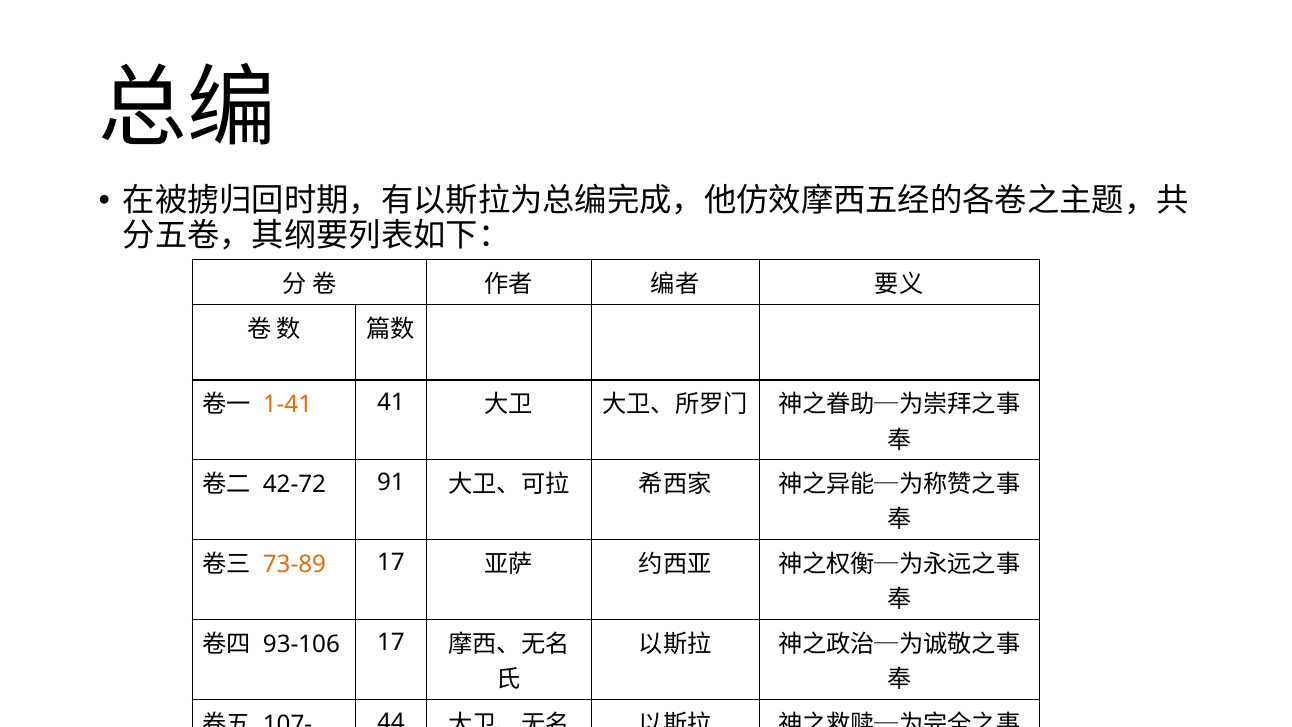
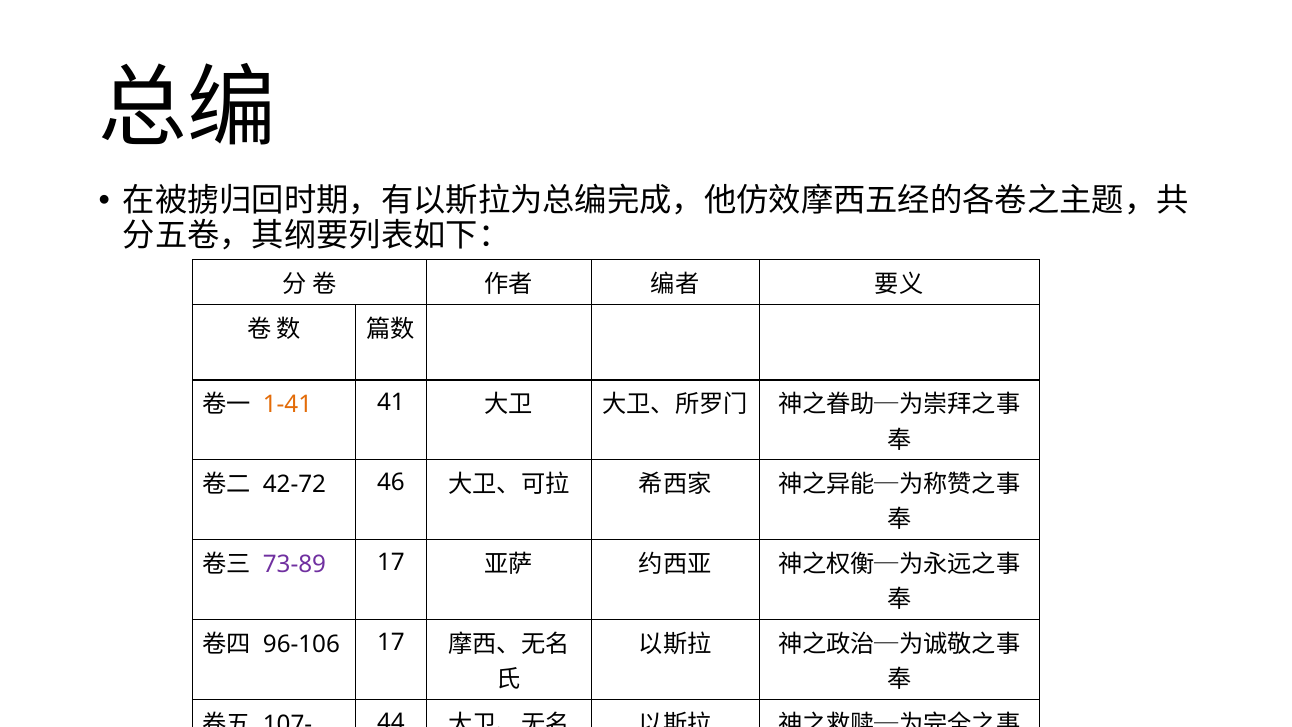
91: 91 -> 46 (391, 482)
73-89 colour: orange -> purple (294, 565)
93-106: 93-106 -> 96-106 (301, 644)
